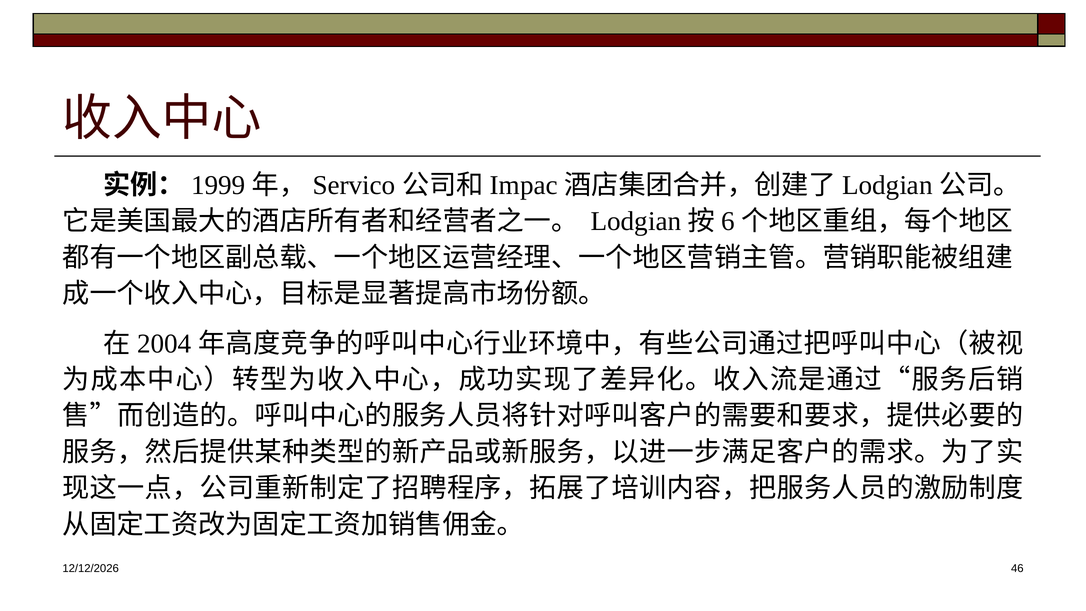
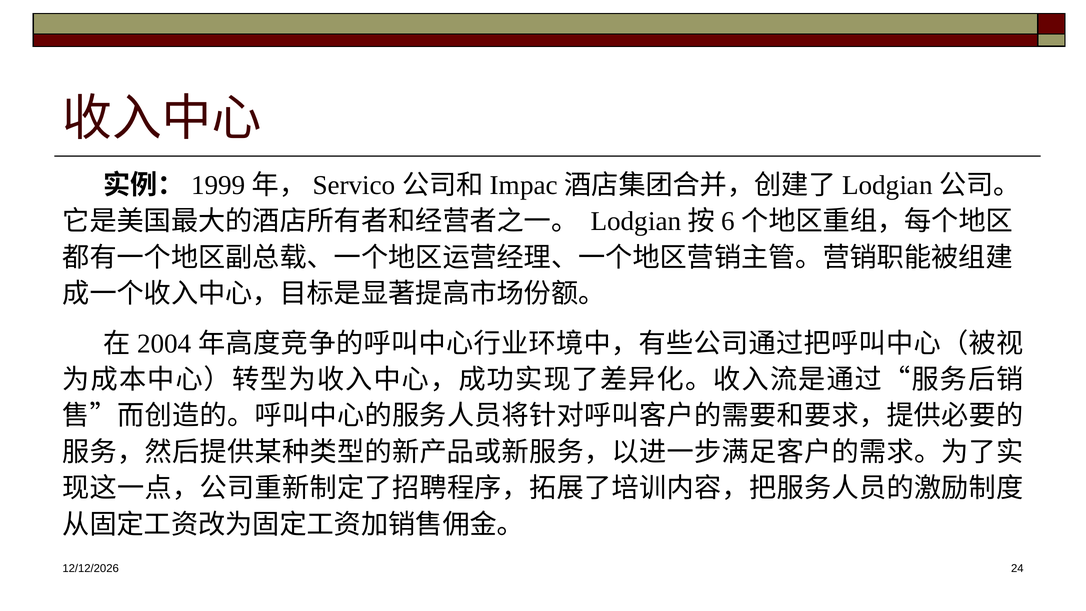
46: 46 -> 24 (1017, 568)
